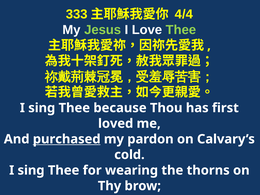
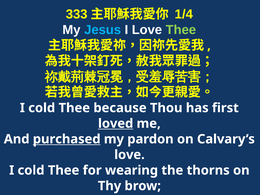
4/4: 4/4 -> 1/4 (184, 14)
Jesus colour: light green -> light blue (103, 30)
sing: sing -> cold (42, 108)
loved underline: none -> present (116, 124)
cold: cold -> love (129, 155)
sing: sing -> cold (31, 170)
